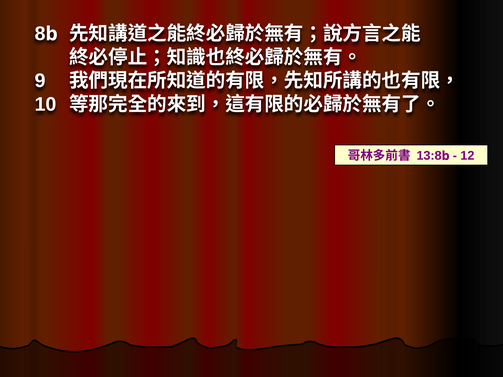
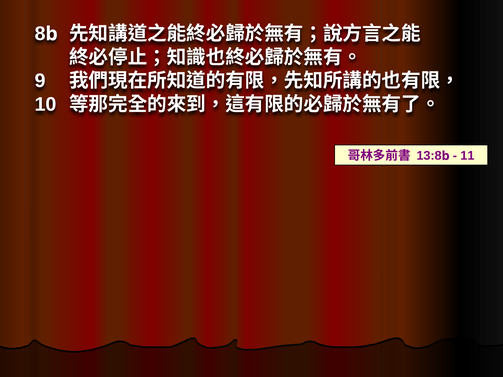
12: 12 -> 11 (467, 156)
